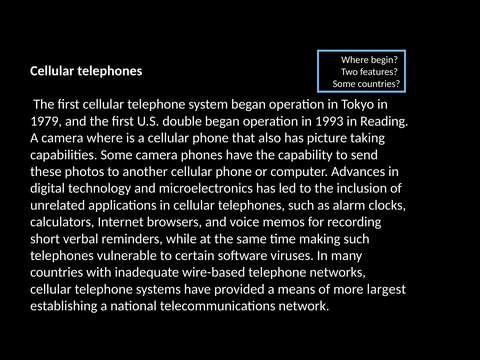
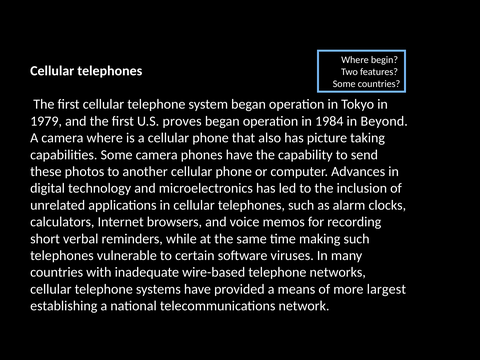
double: double -> proves (182, 121)
1993: 1993 -> 1984 (329, 121)
Reading: Reading -> Beyond (384, 121)
